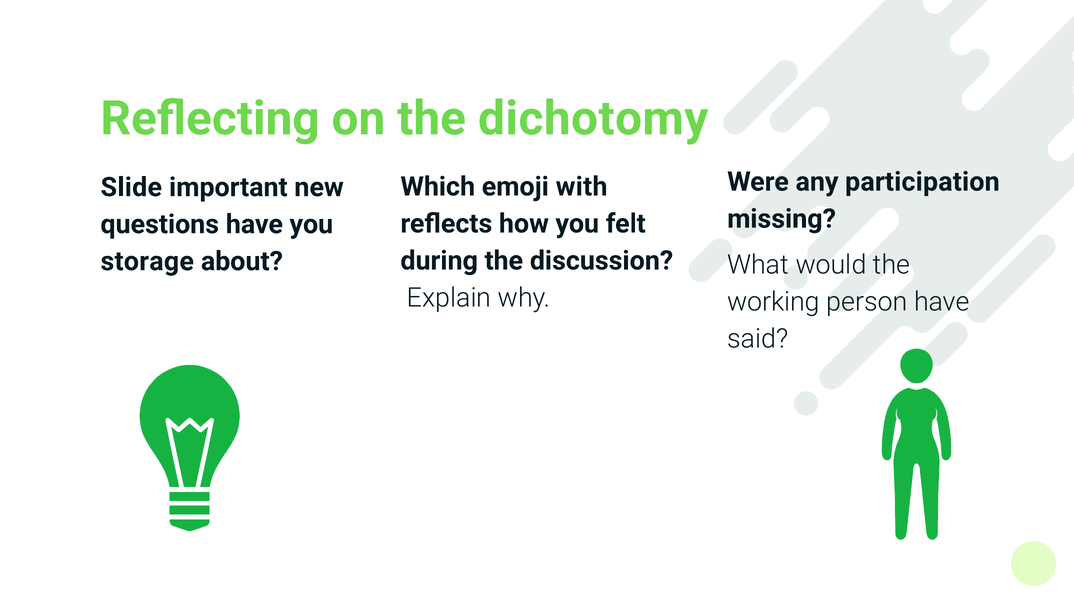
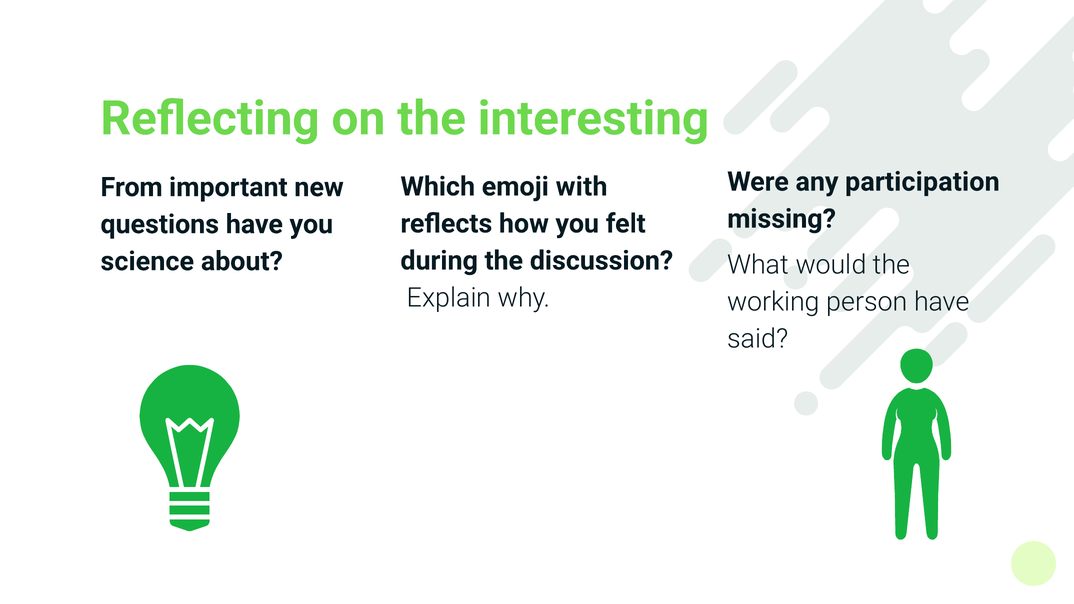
dichotomy: dichotomy -> interesting (593, 119)
Slide: Slide -> From (132, 187)
storage: storage -> science (147, 261)
